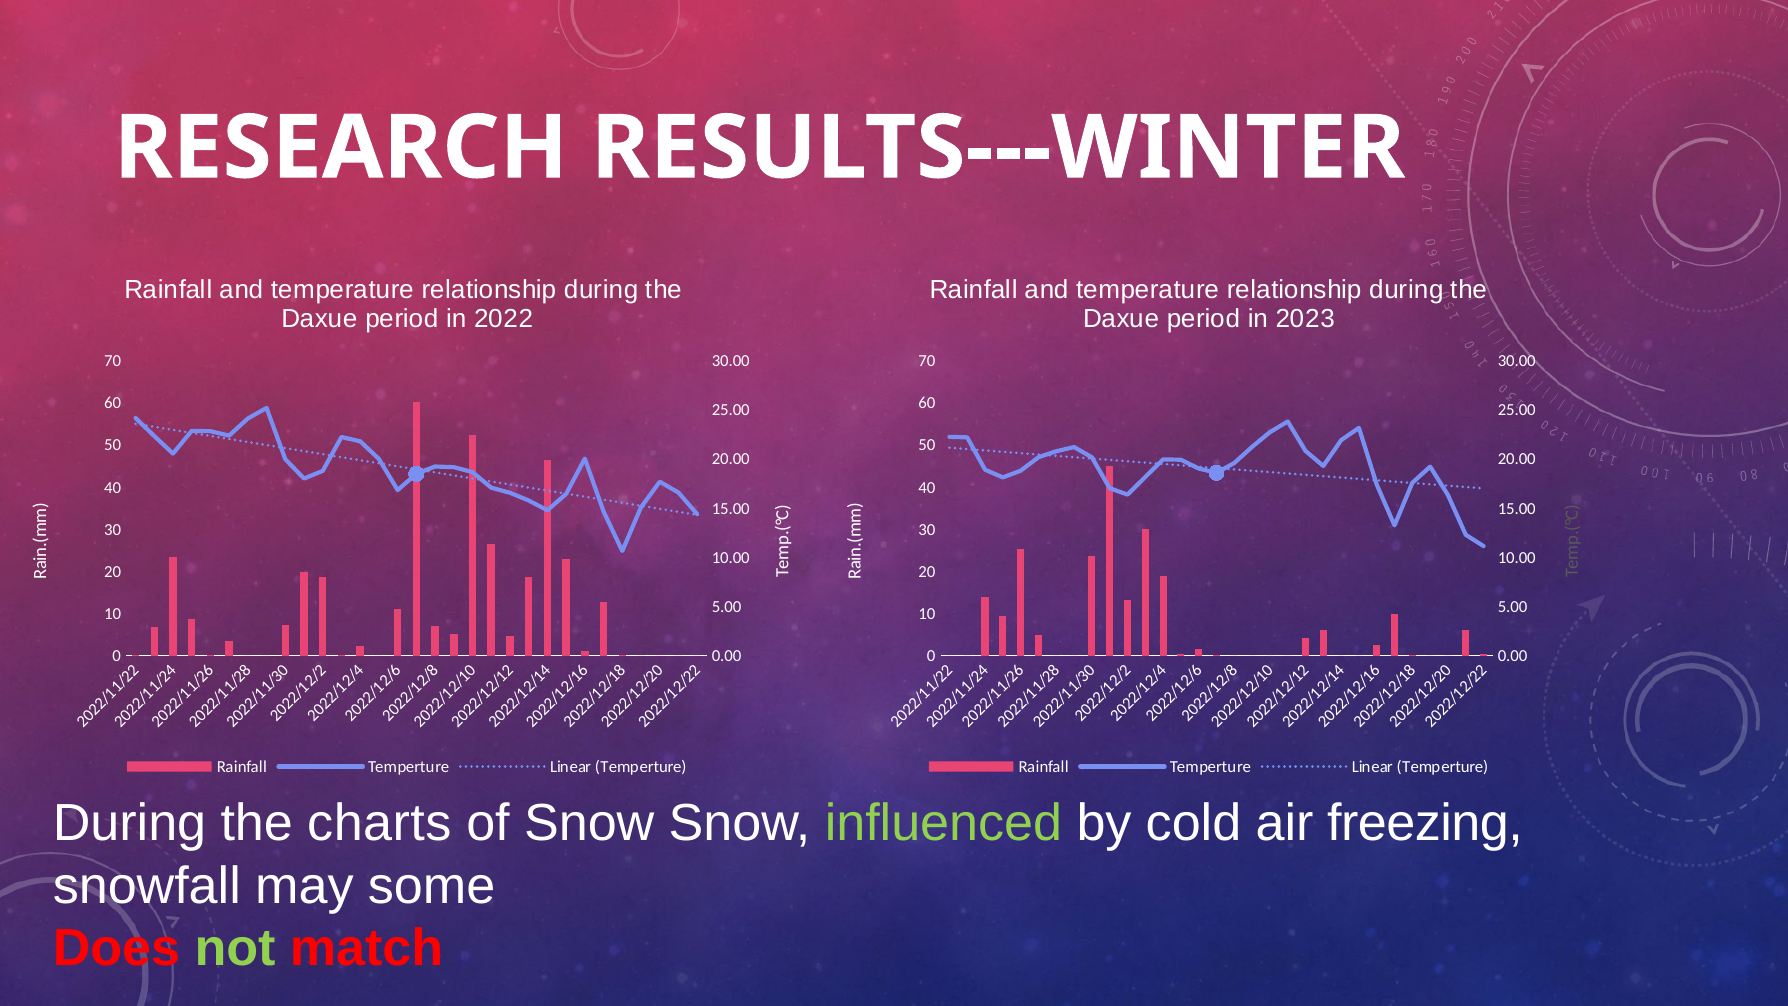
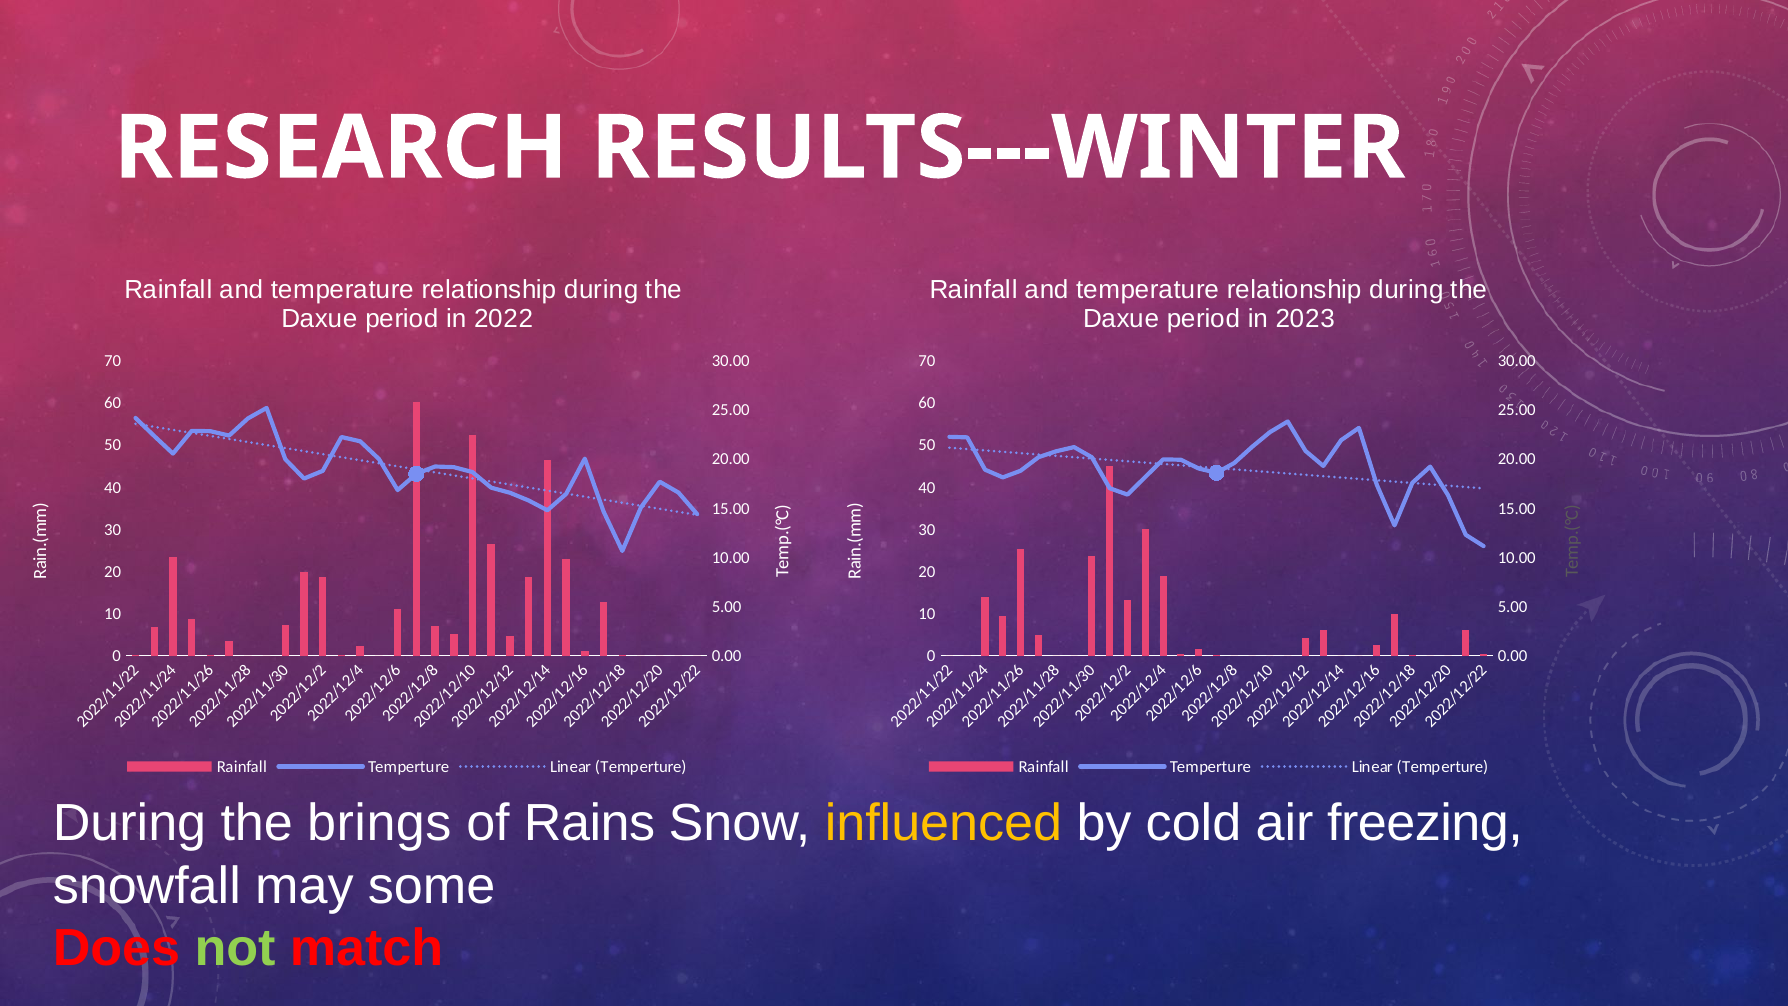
charts: charts -> brings (379, 823)
of Snow: Snow -> Rains (590, 823)
influenced colour: light green -> yellow (943, 823)
